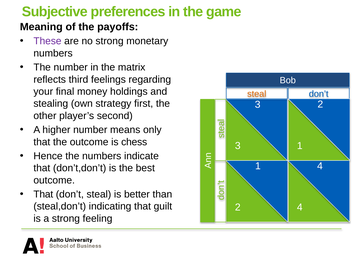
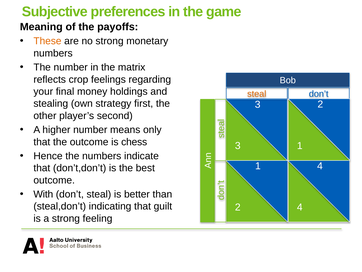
These colour: purple -> orange (47, 41)
third: third -> crop (78, 79)
That: That -> With (43, 194)
